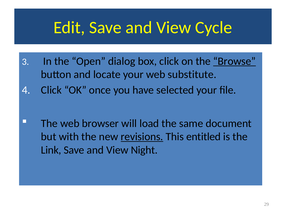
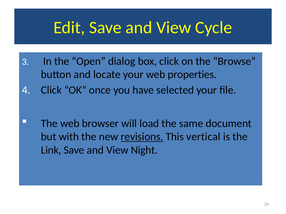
Browse underline: present -> none (234, 61)
substitute: substitute -> properties (192, 75)
entitled: entitled -> vertical (203, 137)
